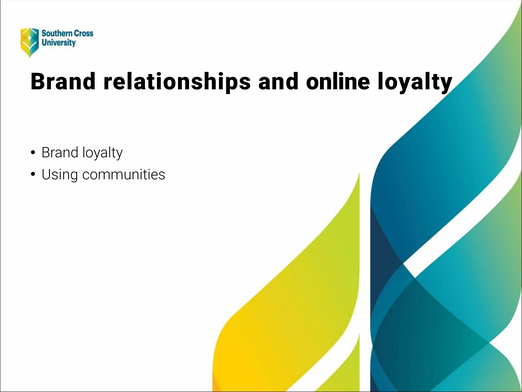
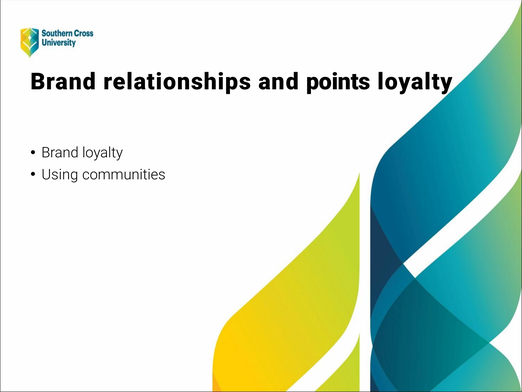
online: online -> points (338, 82)
